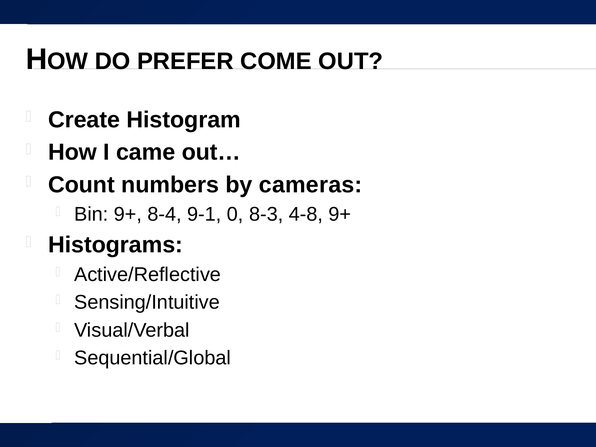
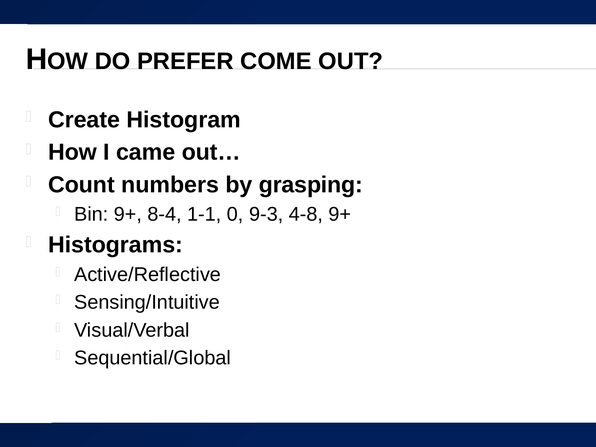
cameras: cameras -> grasping (311, 185)
9-1: 9-1 -> 1-1 (204, 214)
8-3: 8-3 -> 9-3 (266, 214)
